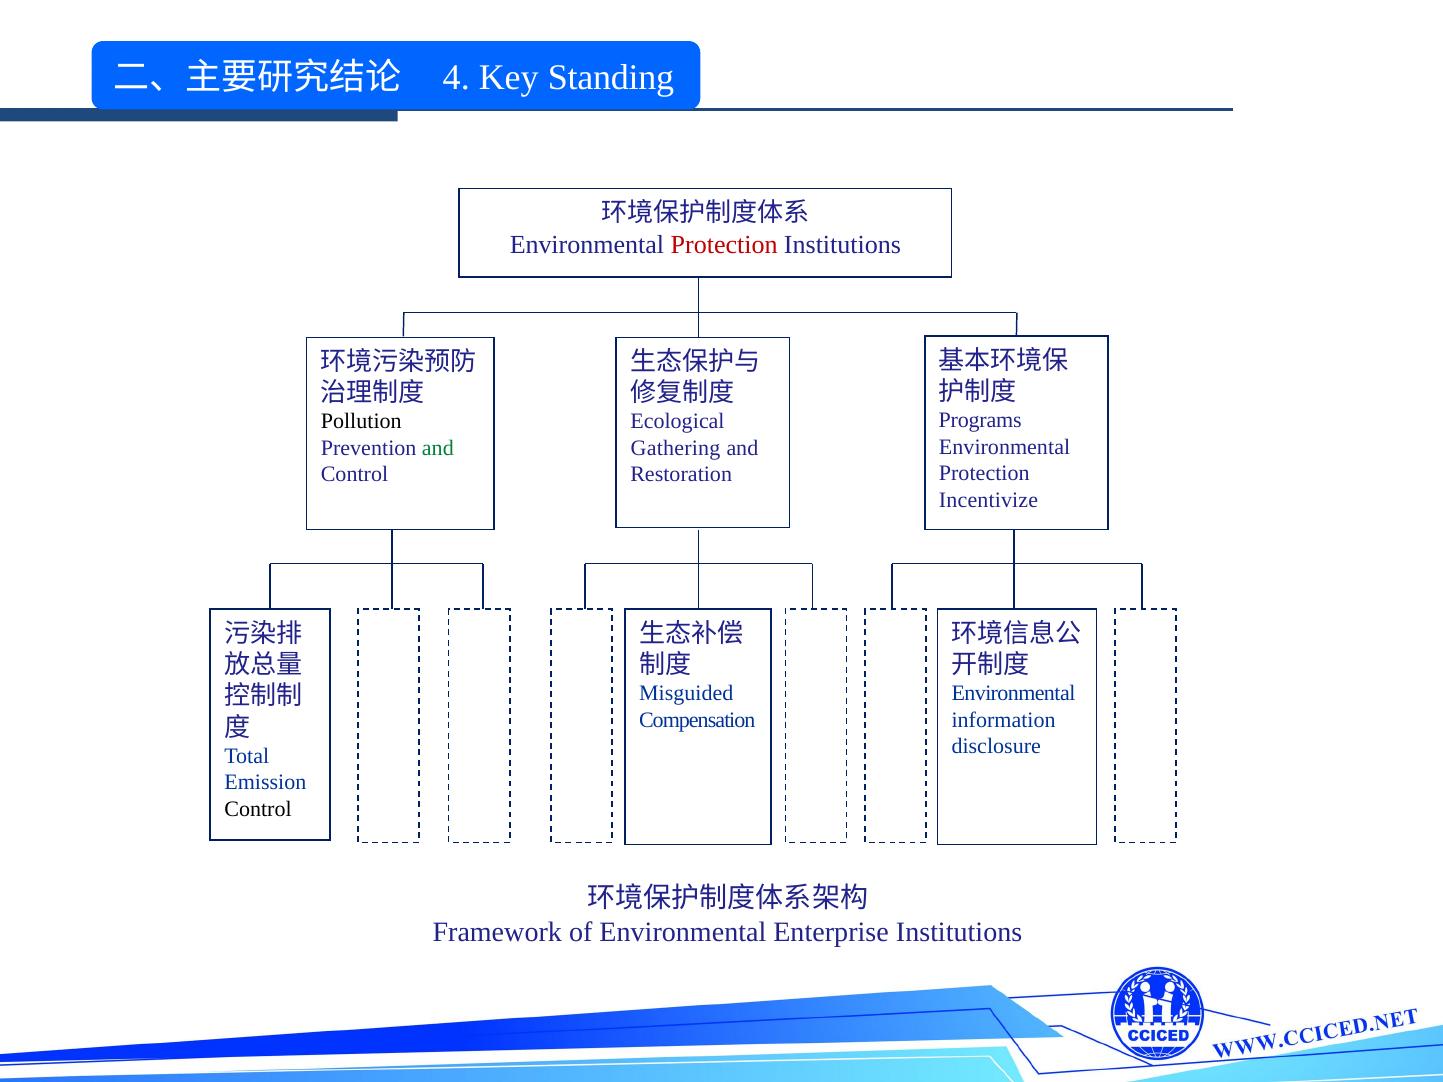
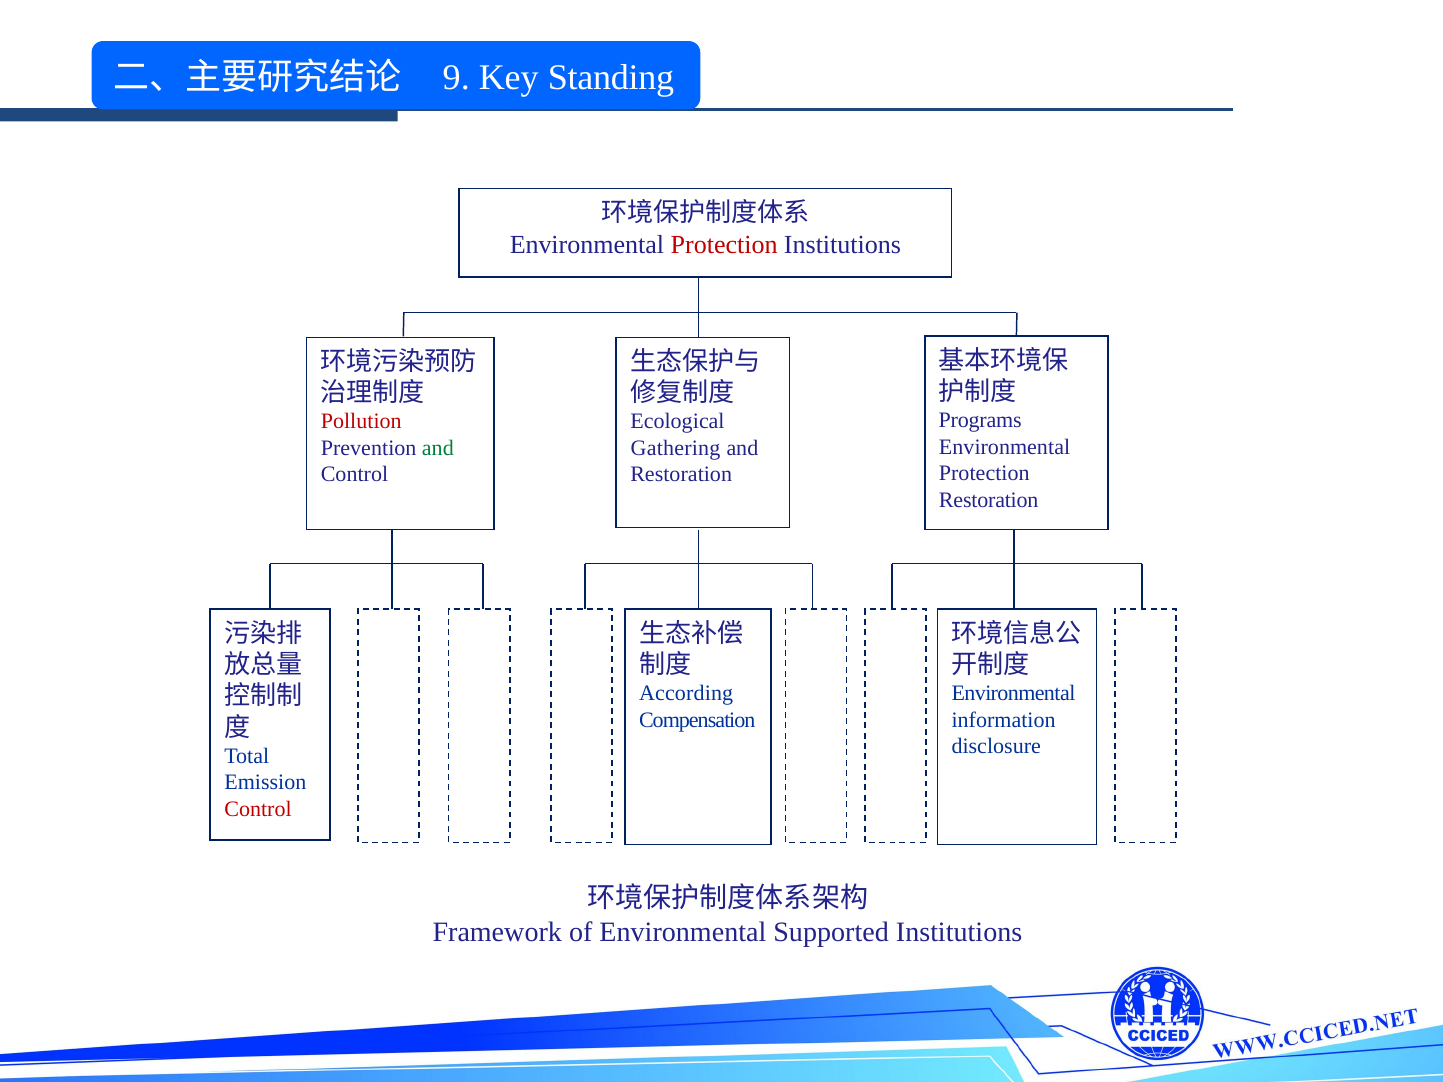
4: 4 -> 9 (456, 78)
Pollution colour: black -> red (361, 422)
Incentivize: Incentivize -> Restoration (989, 500)
Misguided: Misguided -> According (686, 694)
Control colour: black -> red (258, 809)
Enterprise: Enterprise -> Supported (831, 932)
